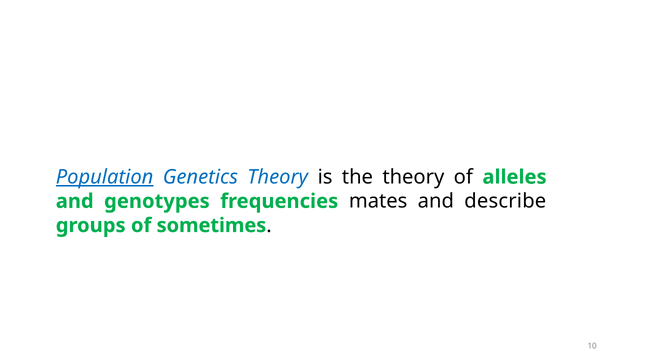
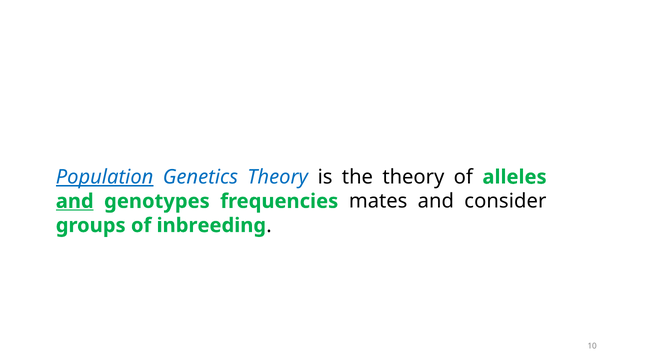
and underline: none -> present (75, 201)
describe: describe -> consider (505, 201)
sometimes: sometimes -> inbreeding (211, 226)
